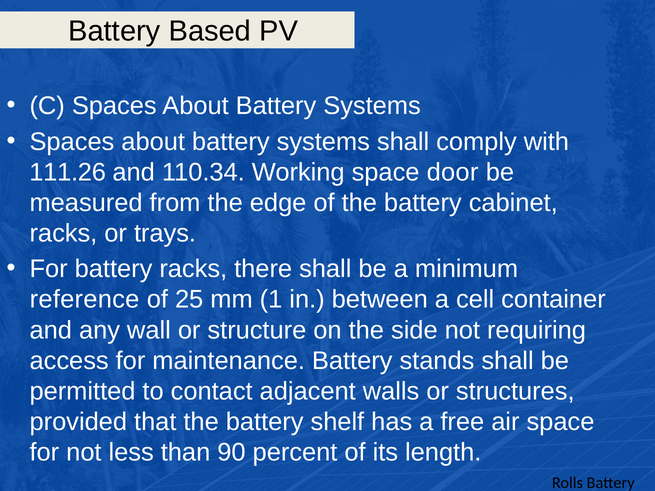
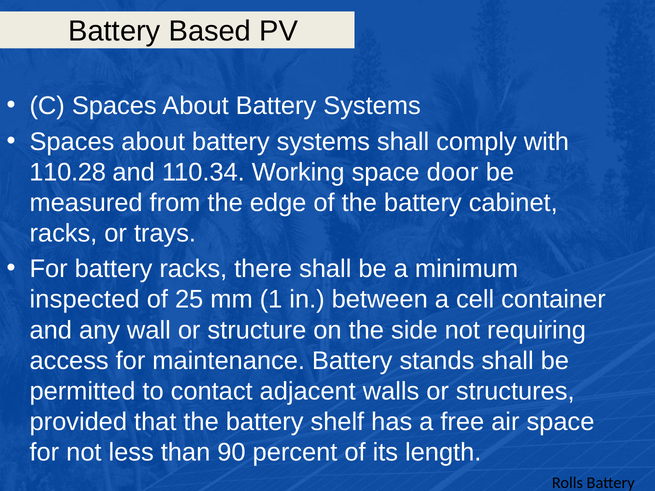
111.26: 111.26 -> 110.28 (68, 172)
reference: reference -> inspected (85, 300)
